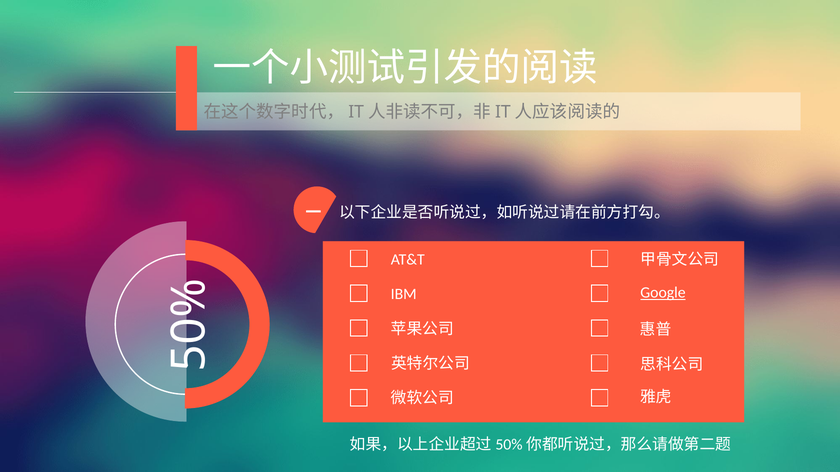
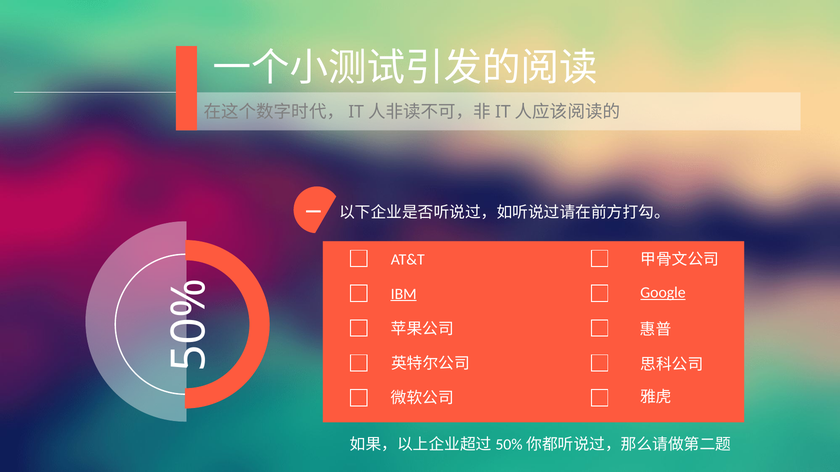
IBM underline: none -> present (404, 294)
